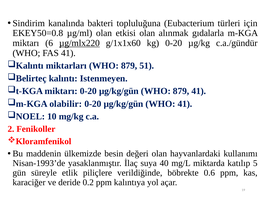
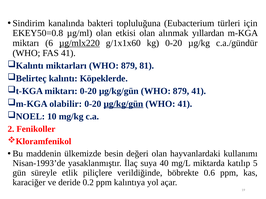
gıdalarla: gıdalarla -> yıllardan (208, 33)
51: 51 -> 81 (147, 66)
Istenmeyen: Istenmeyen -> Köpeklerde (104, 79)
µg/kg/gün underline: none -> present (123, 104)
